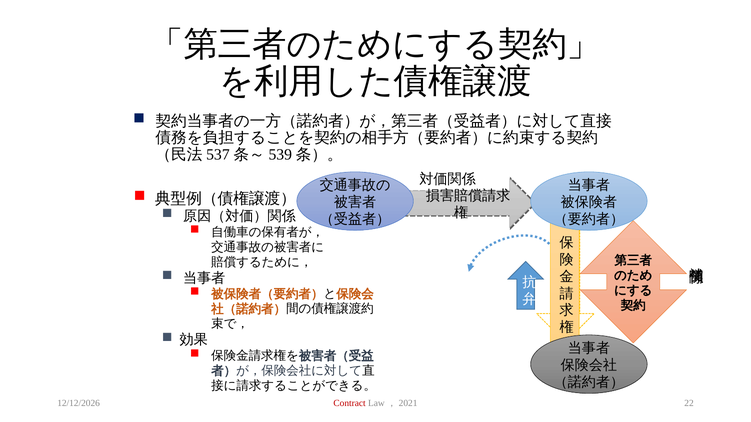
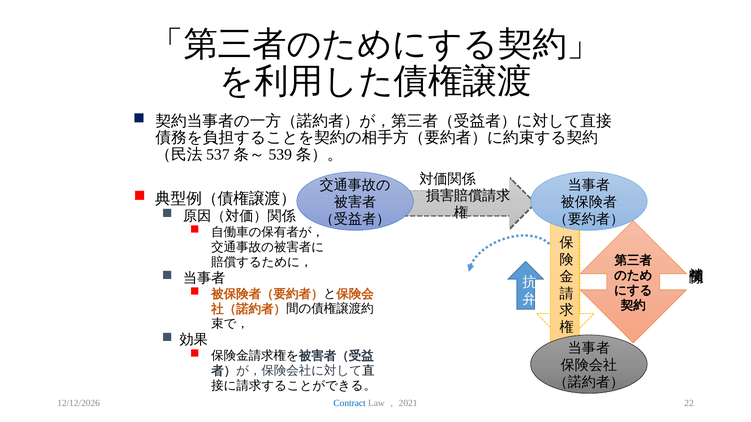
Contract colour: red -> blue (350, 403)
